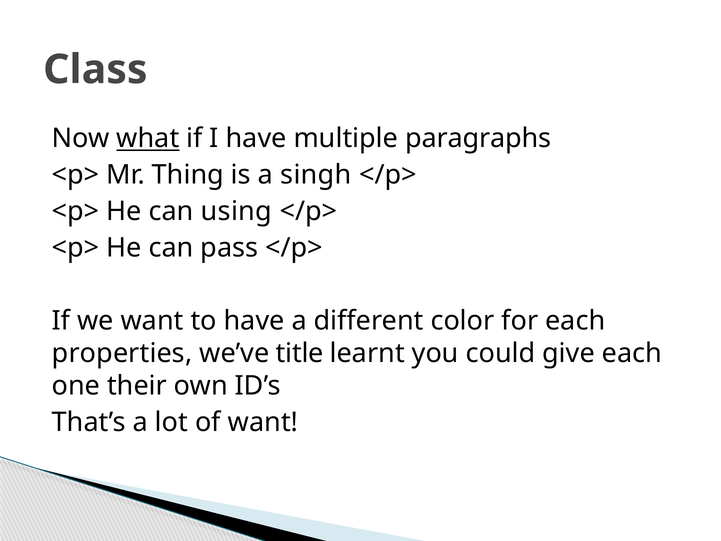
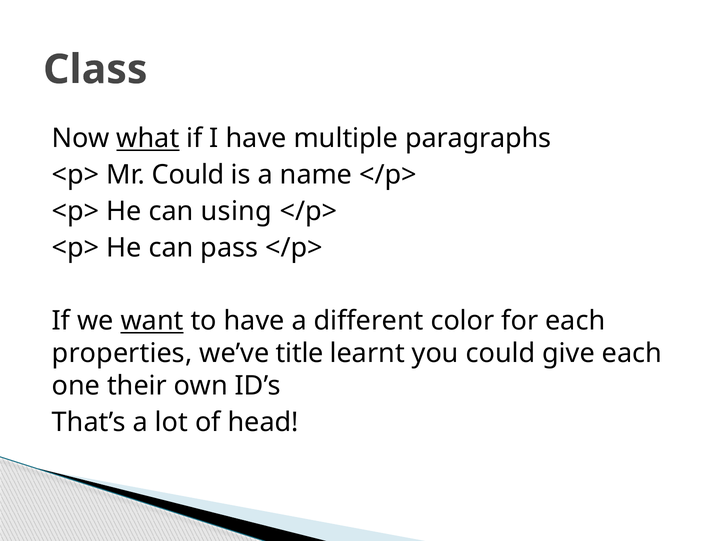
Mr Thing: Thing -> Could (188, 175)
singh: singh -> name (316, 175)
want underline: none -> present (152, 321)
of want: want -> head (263, 422)
